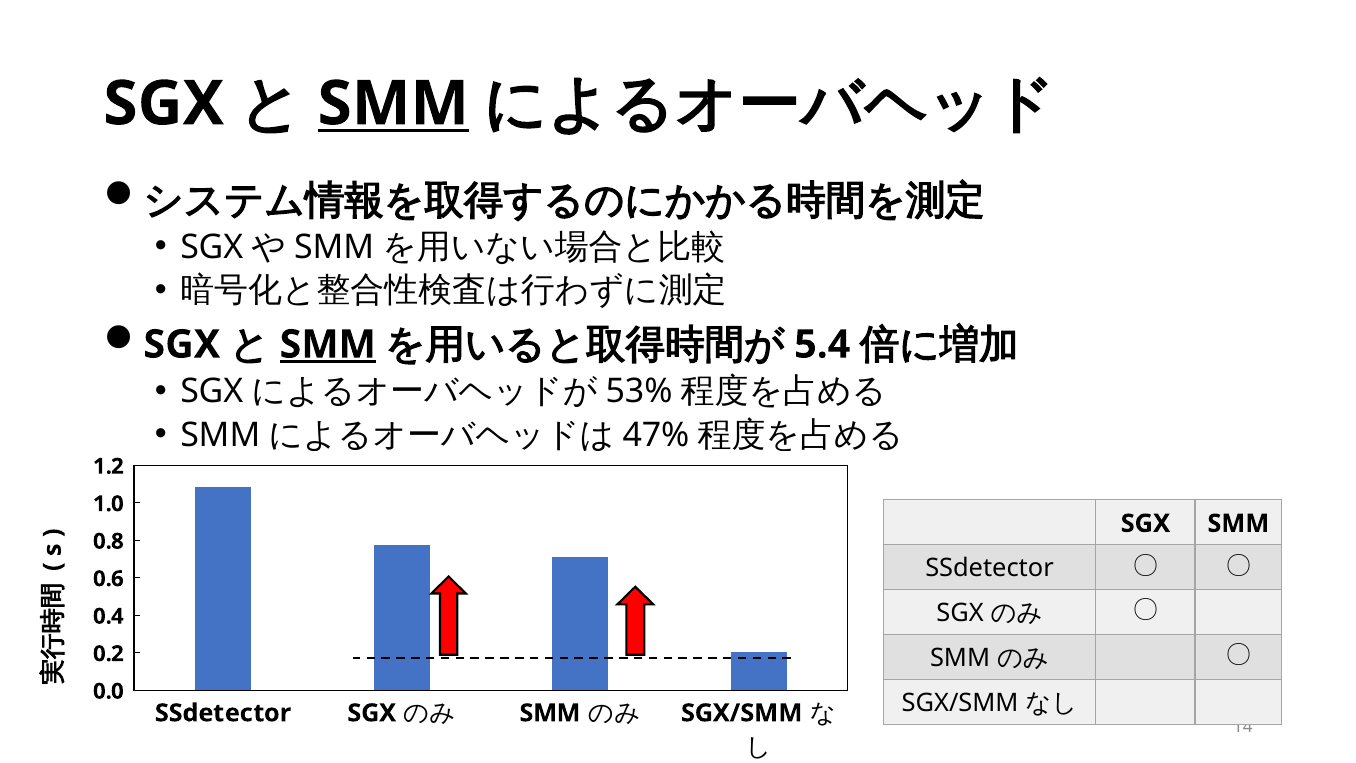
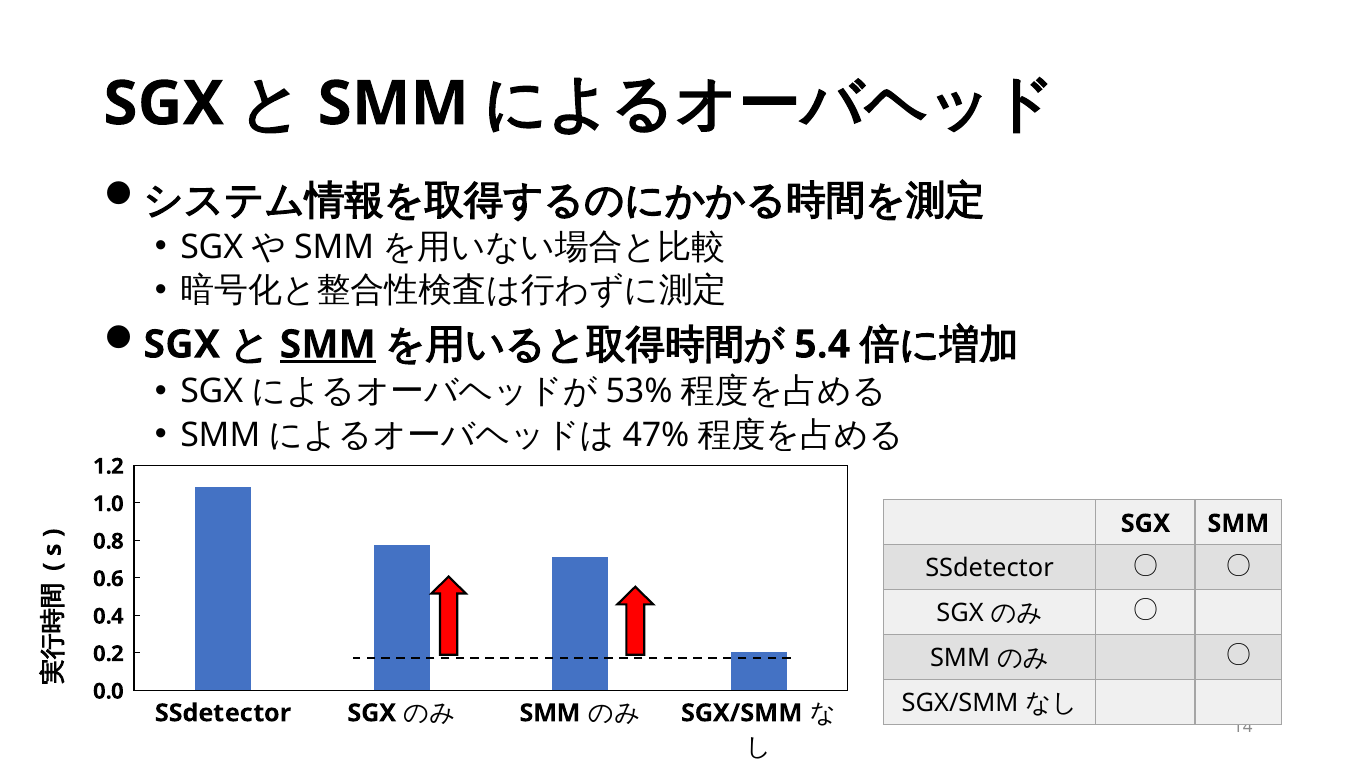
SMM underline: present -> none (393, 104)
